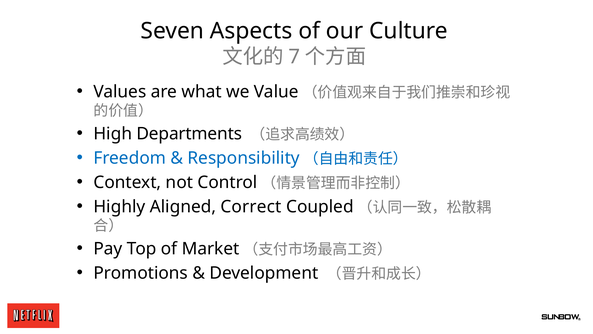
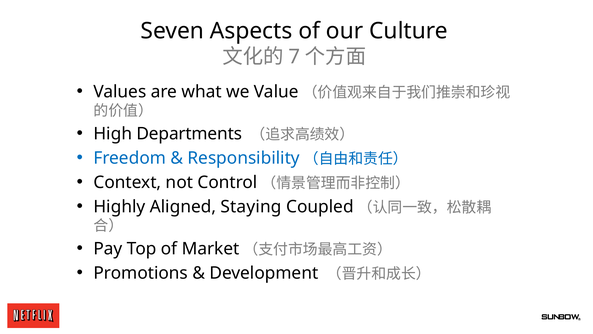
Correct: Correct -> Staying (251, 206)
